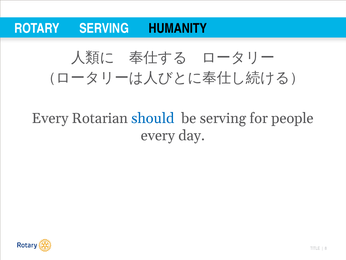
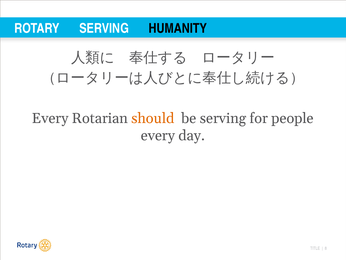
should colour: blue -> orange (153, 118)
